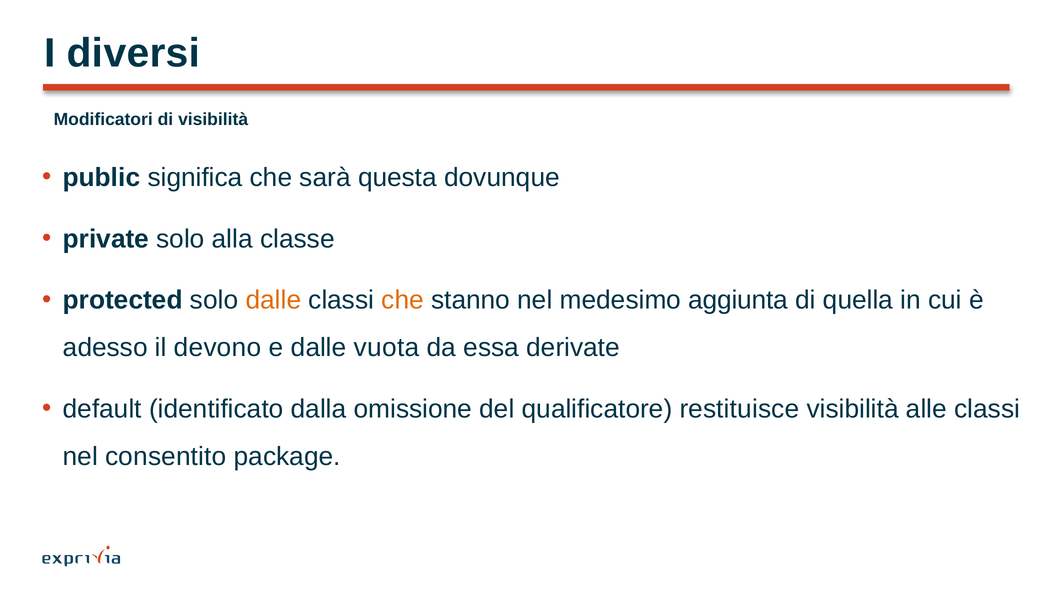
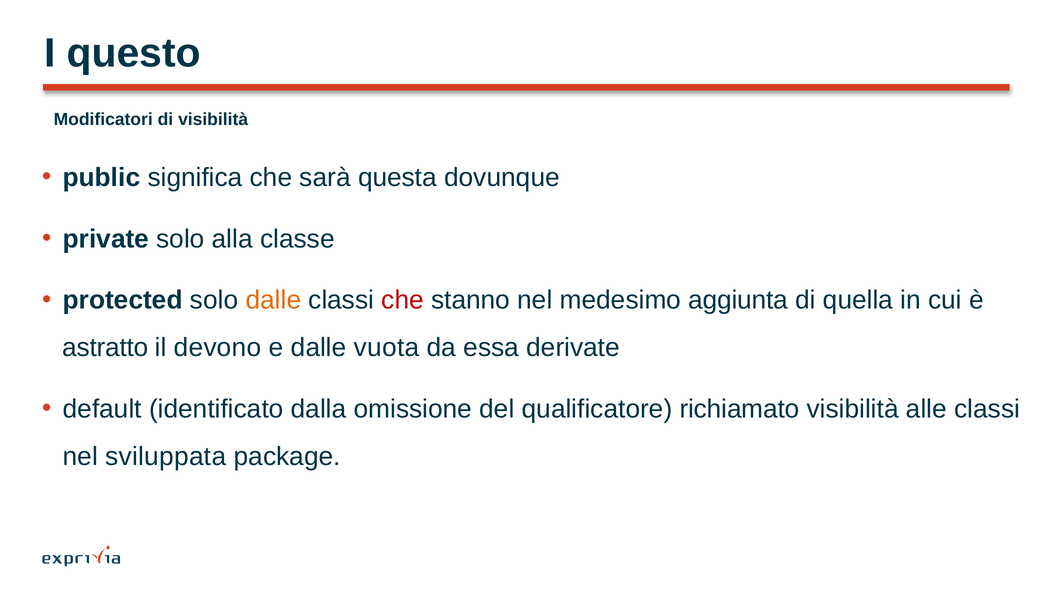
diversi: diversi -> questo (134, 53)
che colour: orange -> red (403, 300)
adesso: adesso -> astratto (105, 348)
restituisce: restituisce -> richiamato (740, 409)
consentito: consentito -> sviluppata (166, 457)
